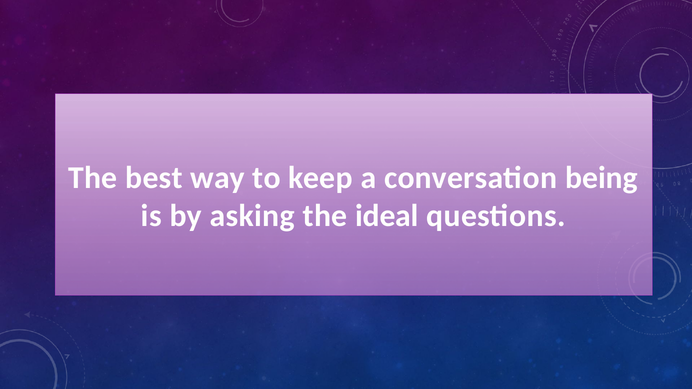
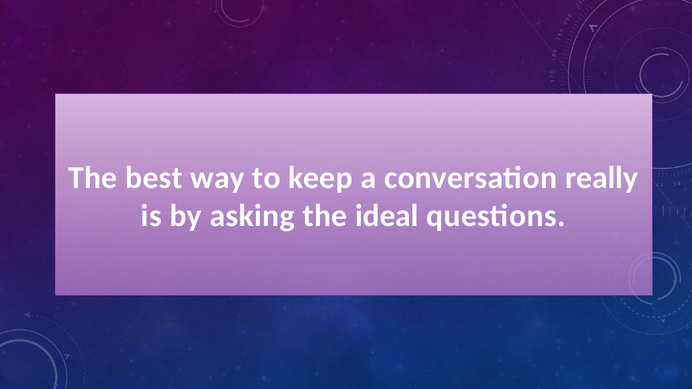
being: being -> really (602, 178)
